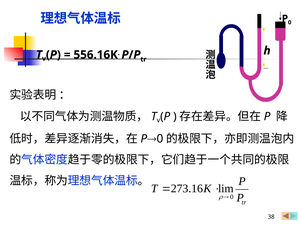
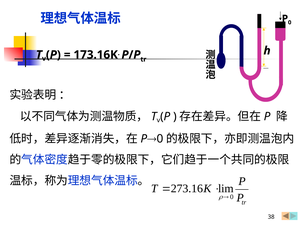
556.16K: 556.16K -> 173.16K (96, 55)
